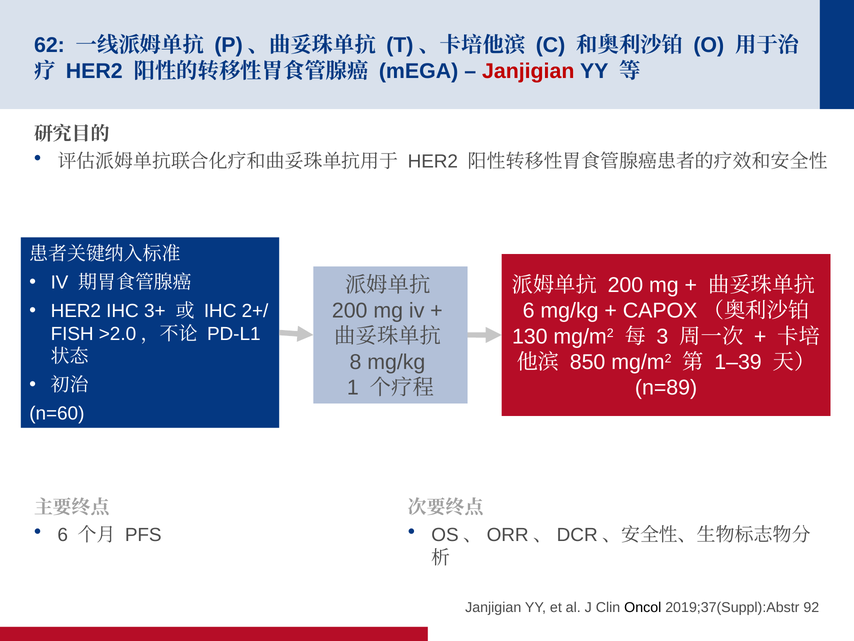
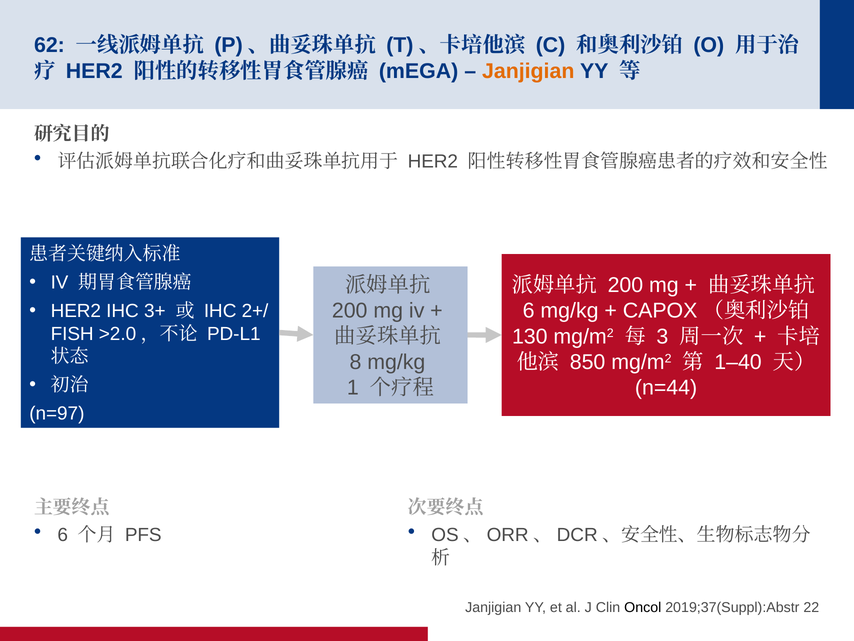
Janjigian colour: red -> orange (528, 71)
1–39: 1–39 -> 1–40 (738, 362)
n=89: n=89 -> n=44 (666, 387)
n=60: n=60 -> n=97 (57, 413)
92: 92 -> 22 (811, 607)
